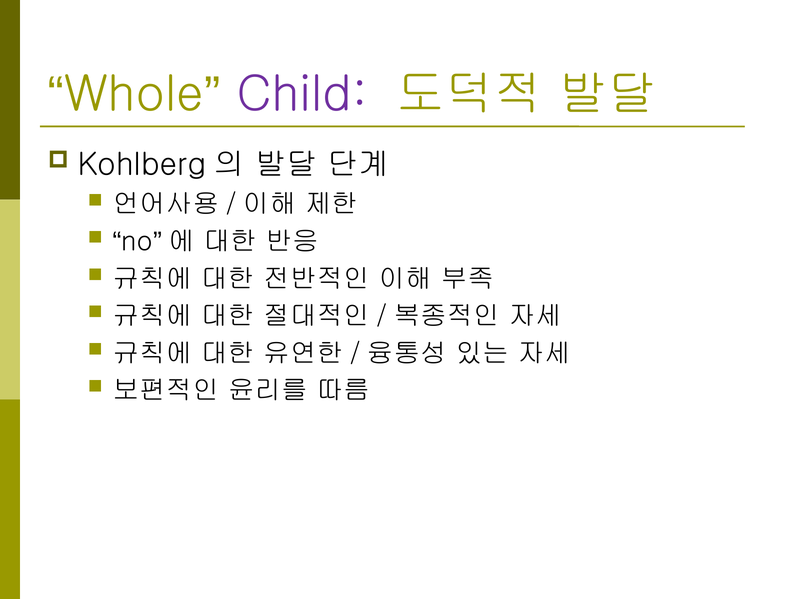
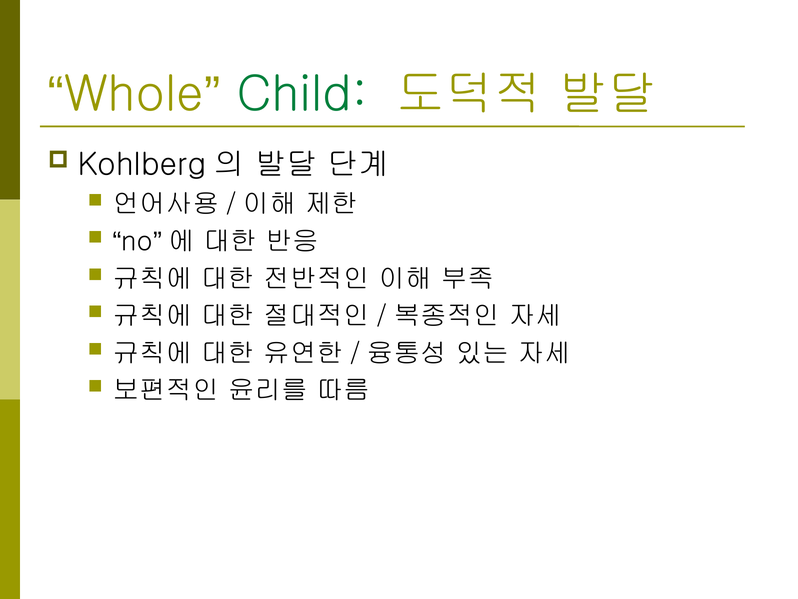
Child colour: purple -> green (302, 94)
